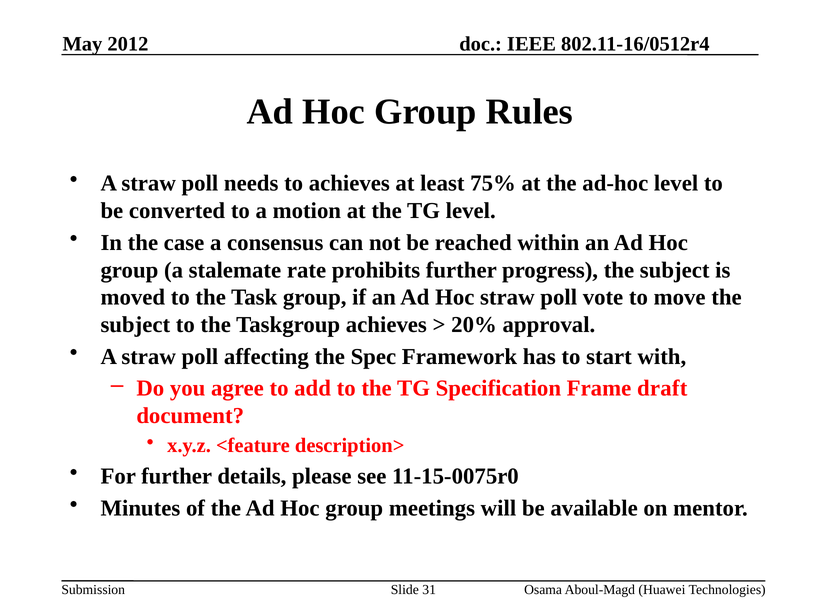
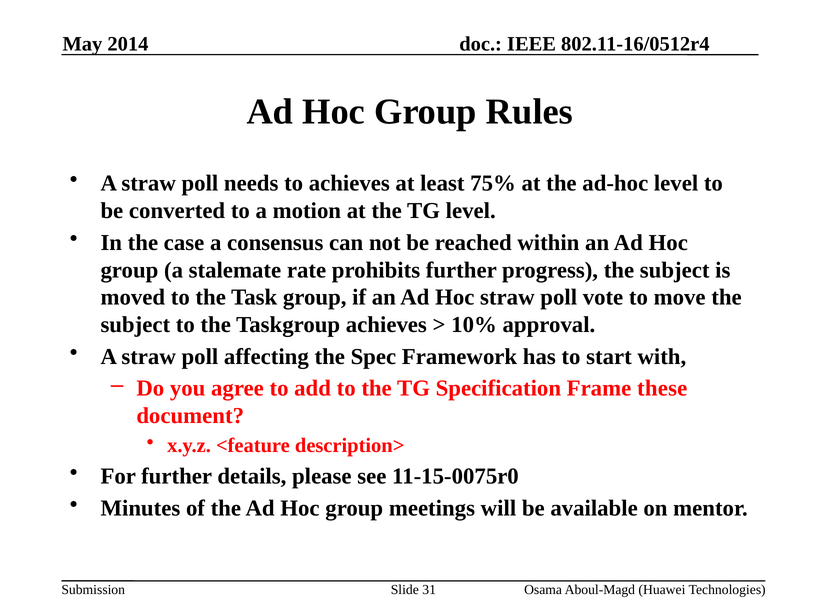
2012: 2012 -> 2014 (128, 44)
20%: 20% -> 10% (474, 325)
draft: draft -> these (662, 388)
